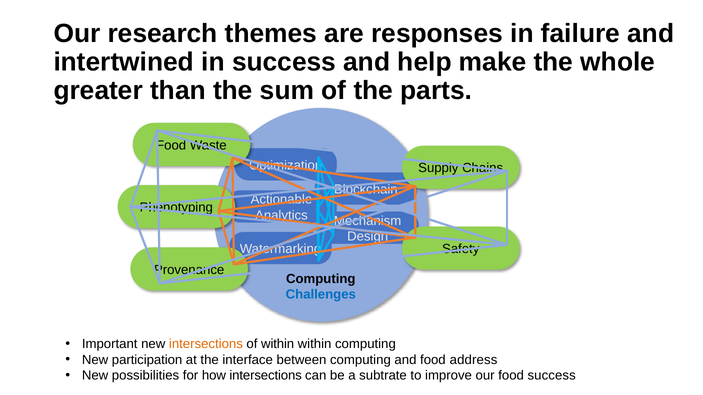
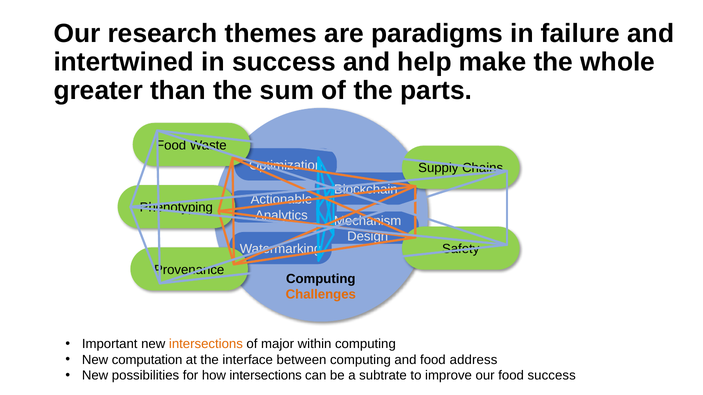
responses: responses -> paradigms (437, 34)
Challenges colour: blue -> orange (321, 295)
of within: within -> major (278, 344)
participation: participation -> computation (147, 360)
